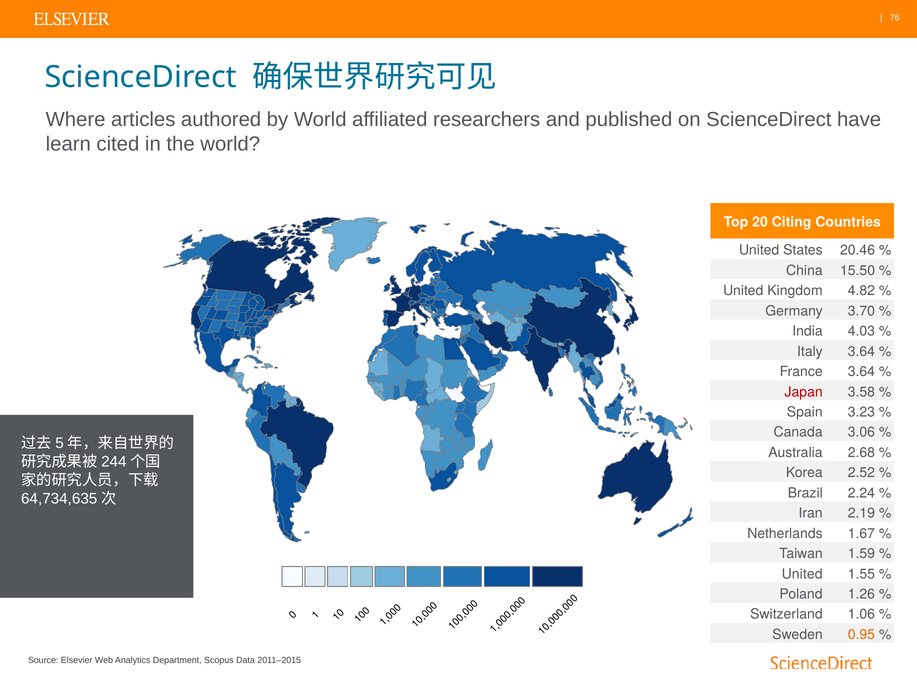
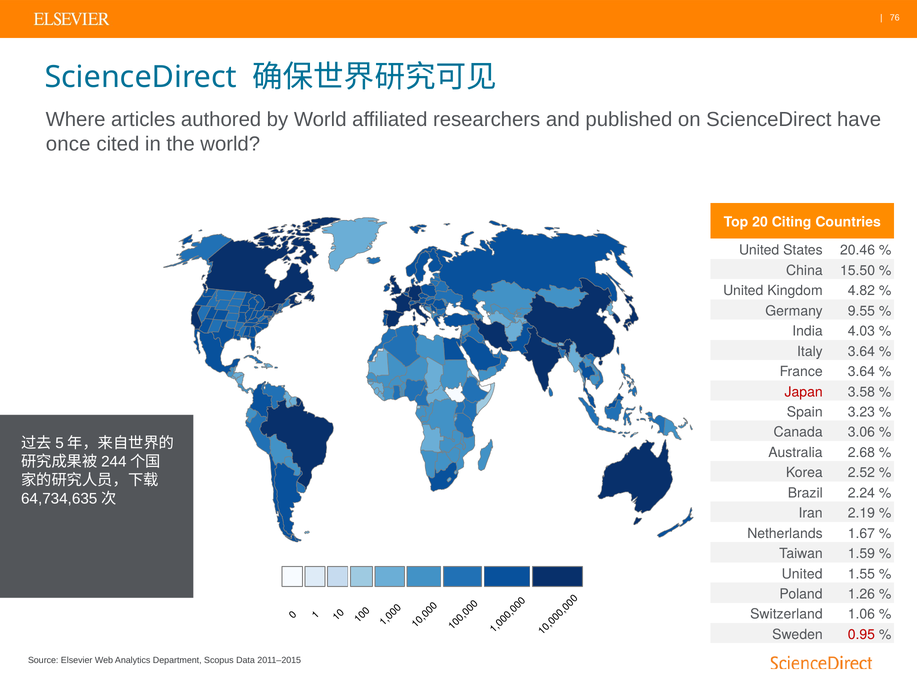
learn: learn -> once (68, 144)
3.70: 3.70 -> 9.55 (861, 311)
0.95 colour: orange -> red (861, 634)
